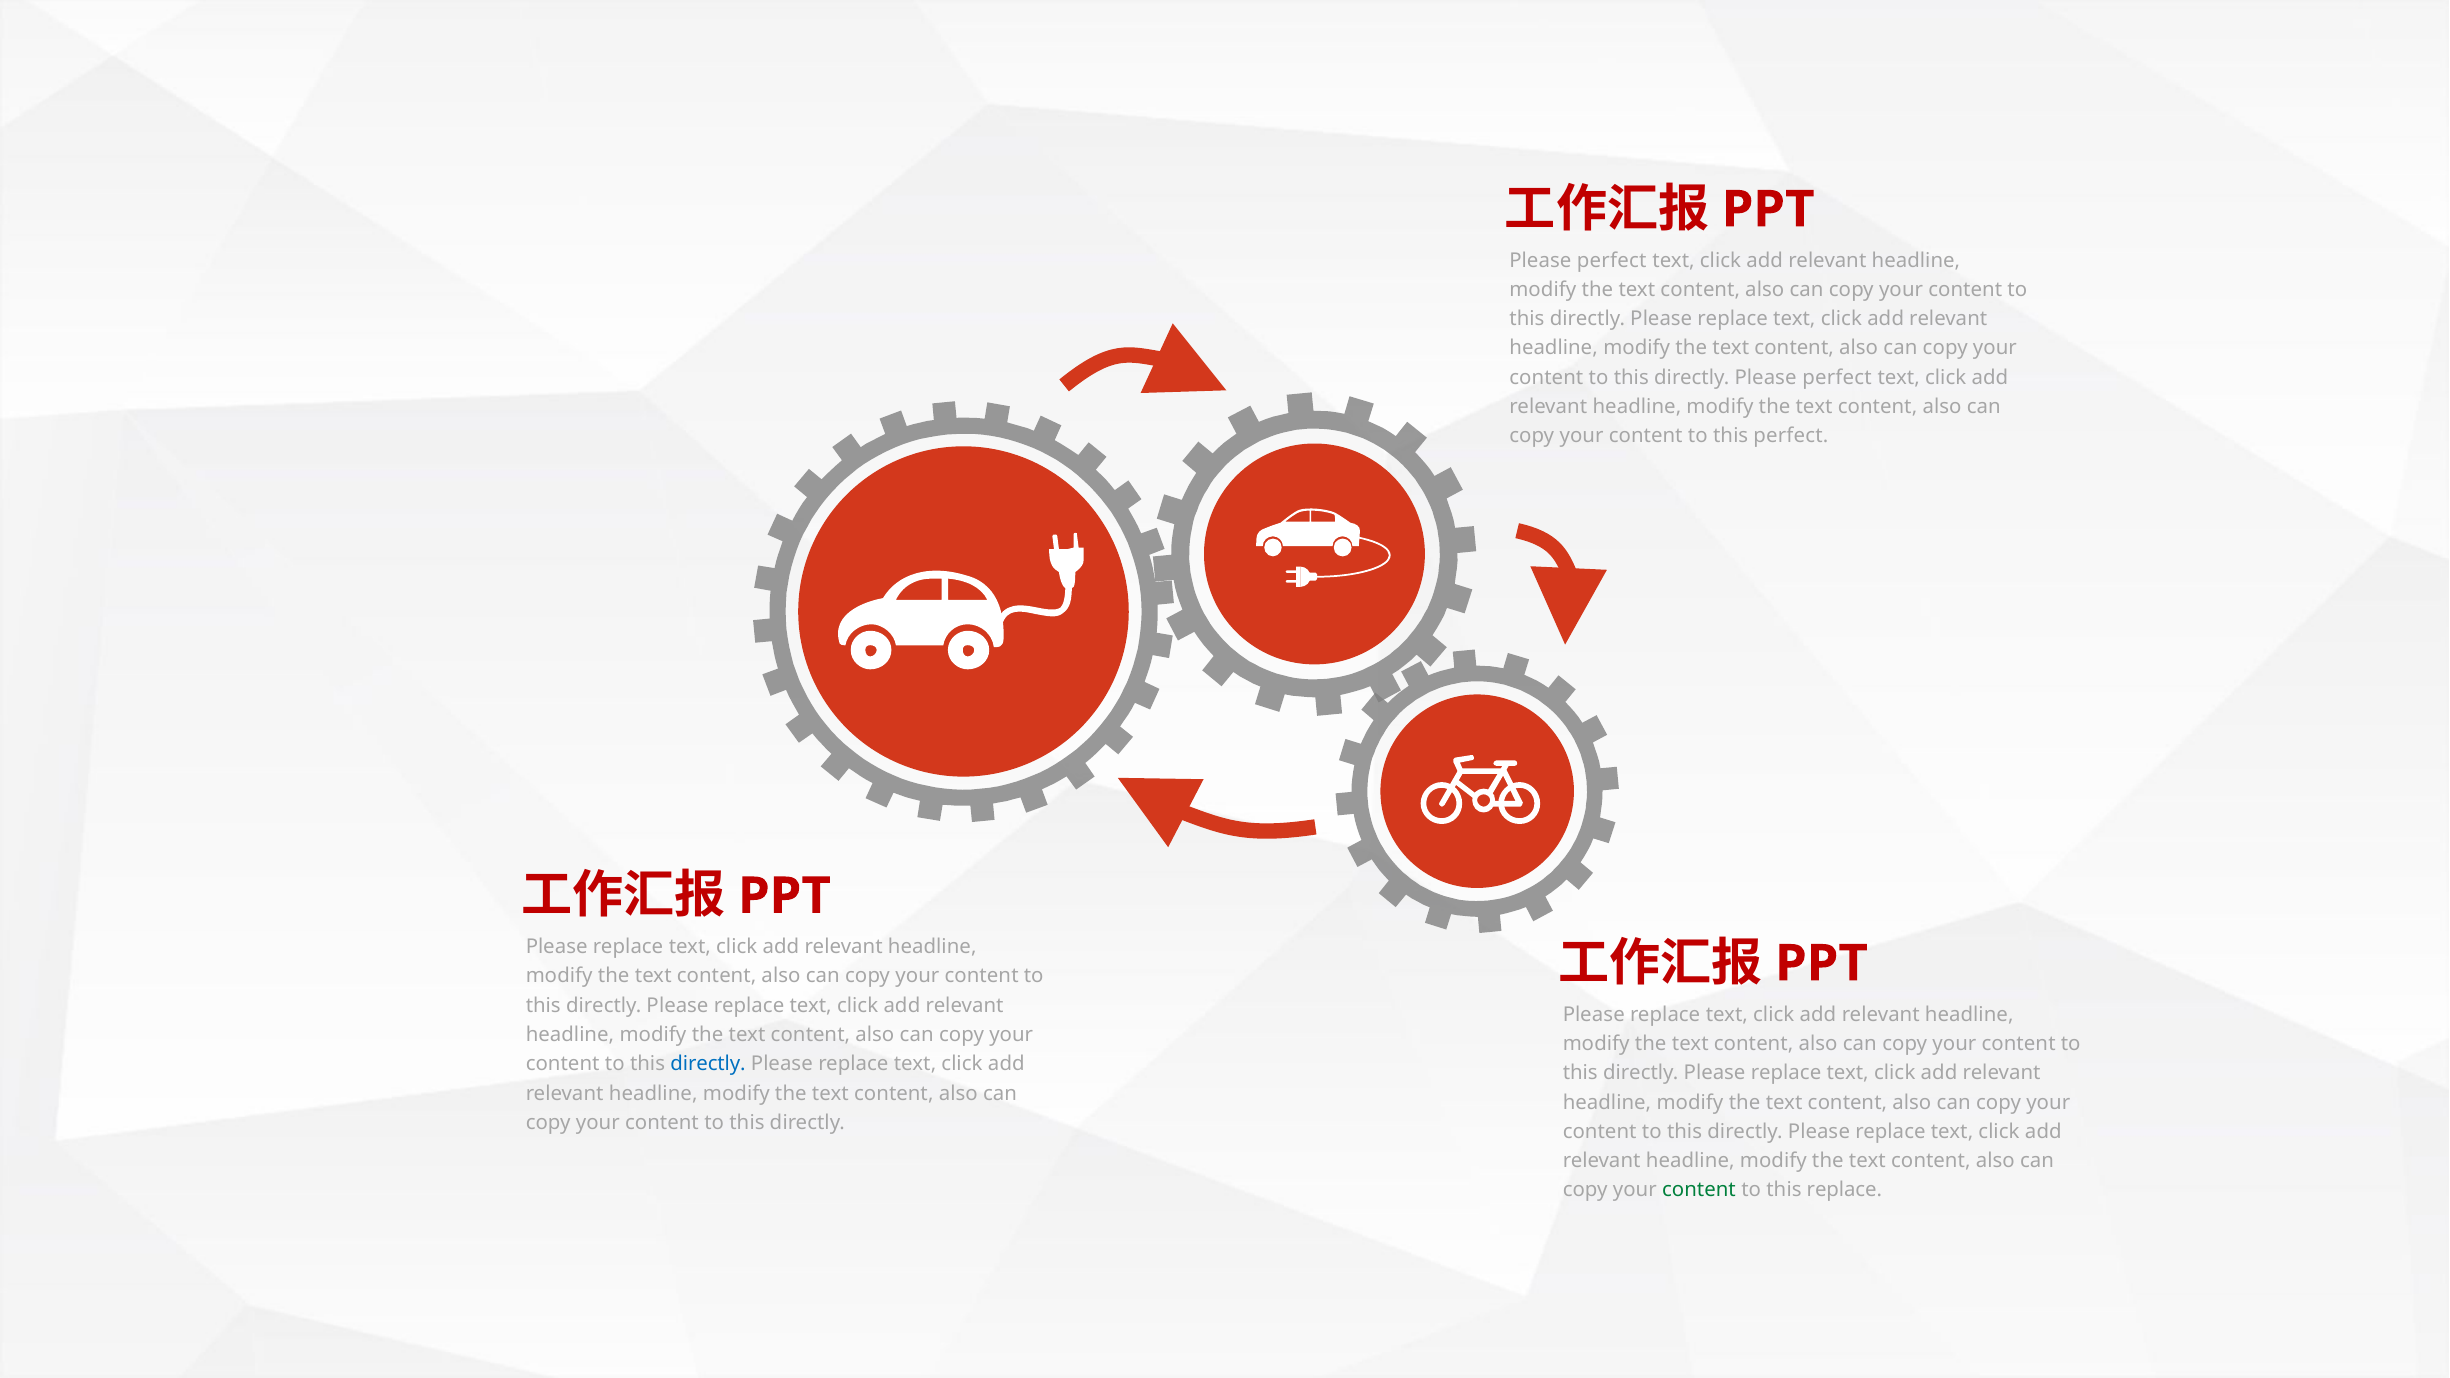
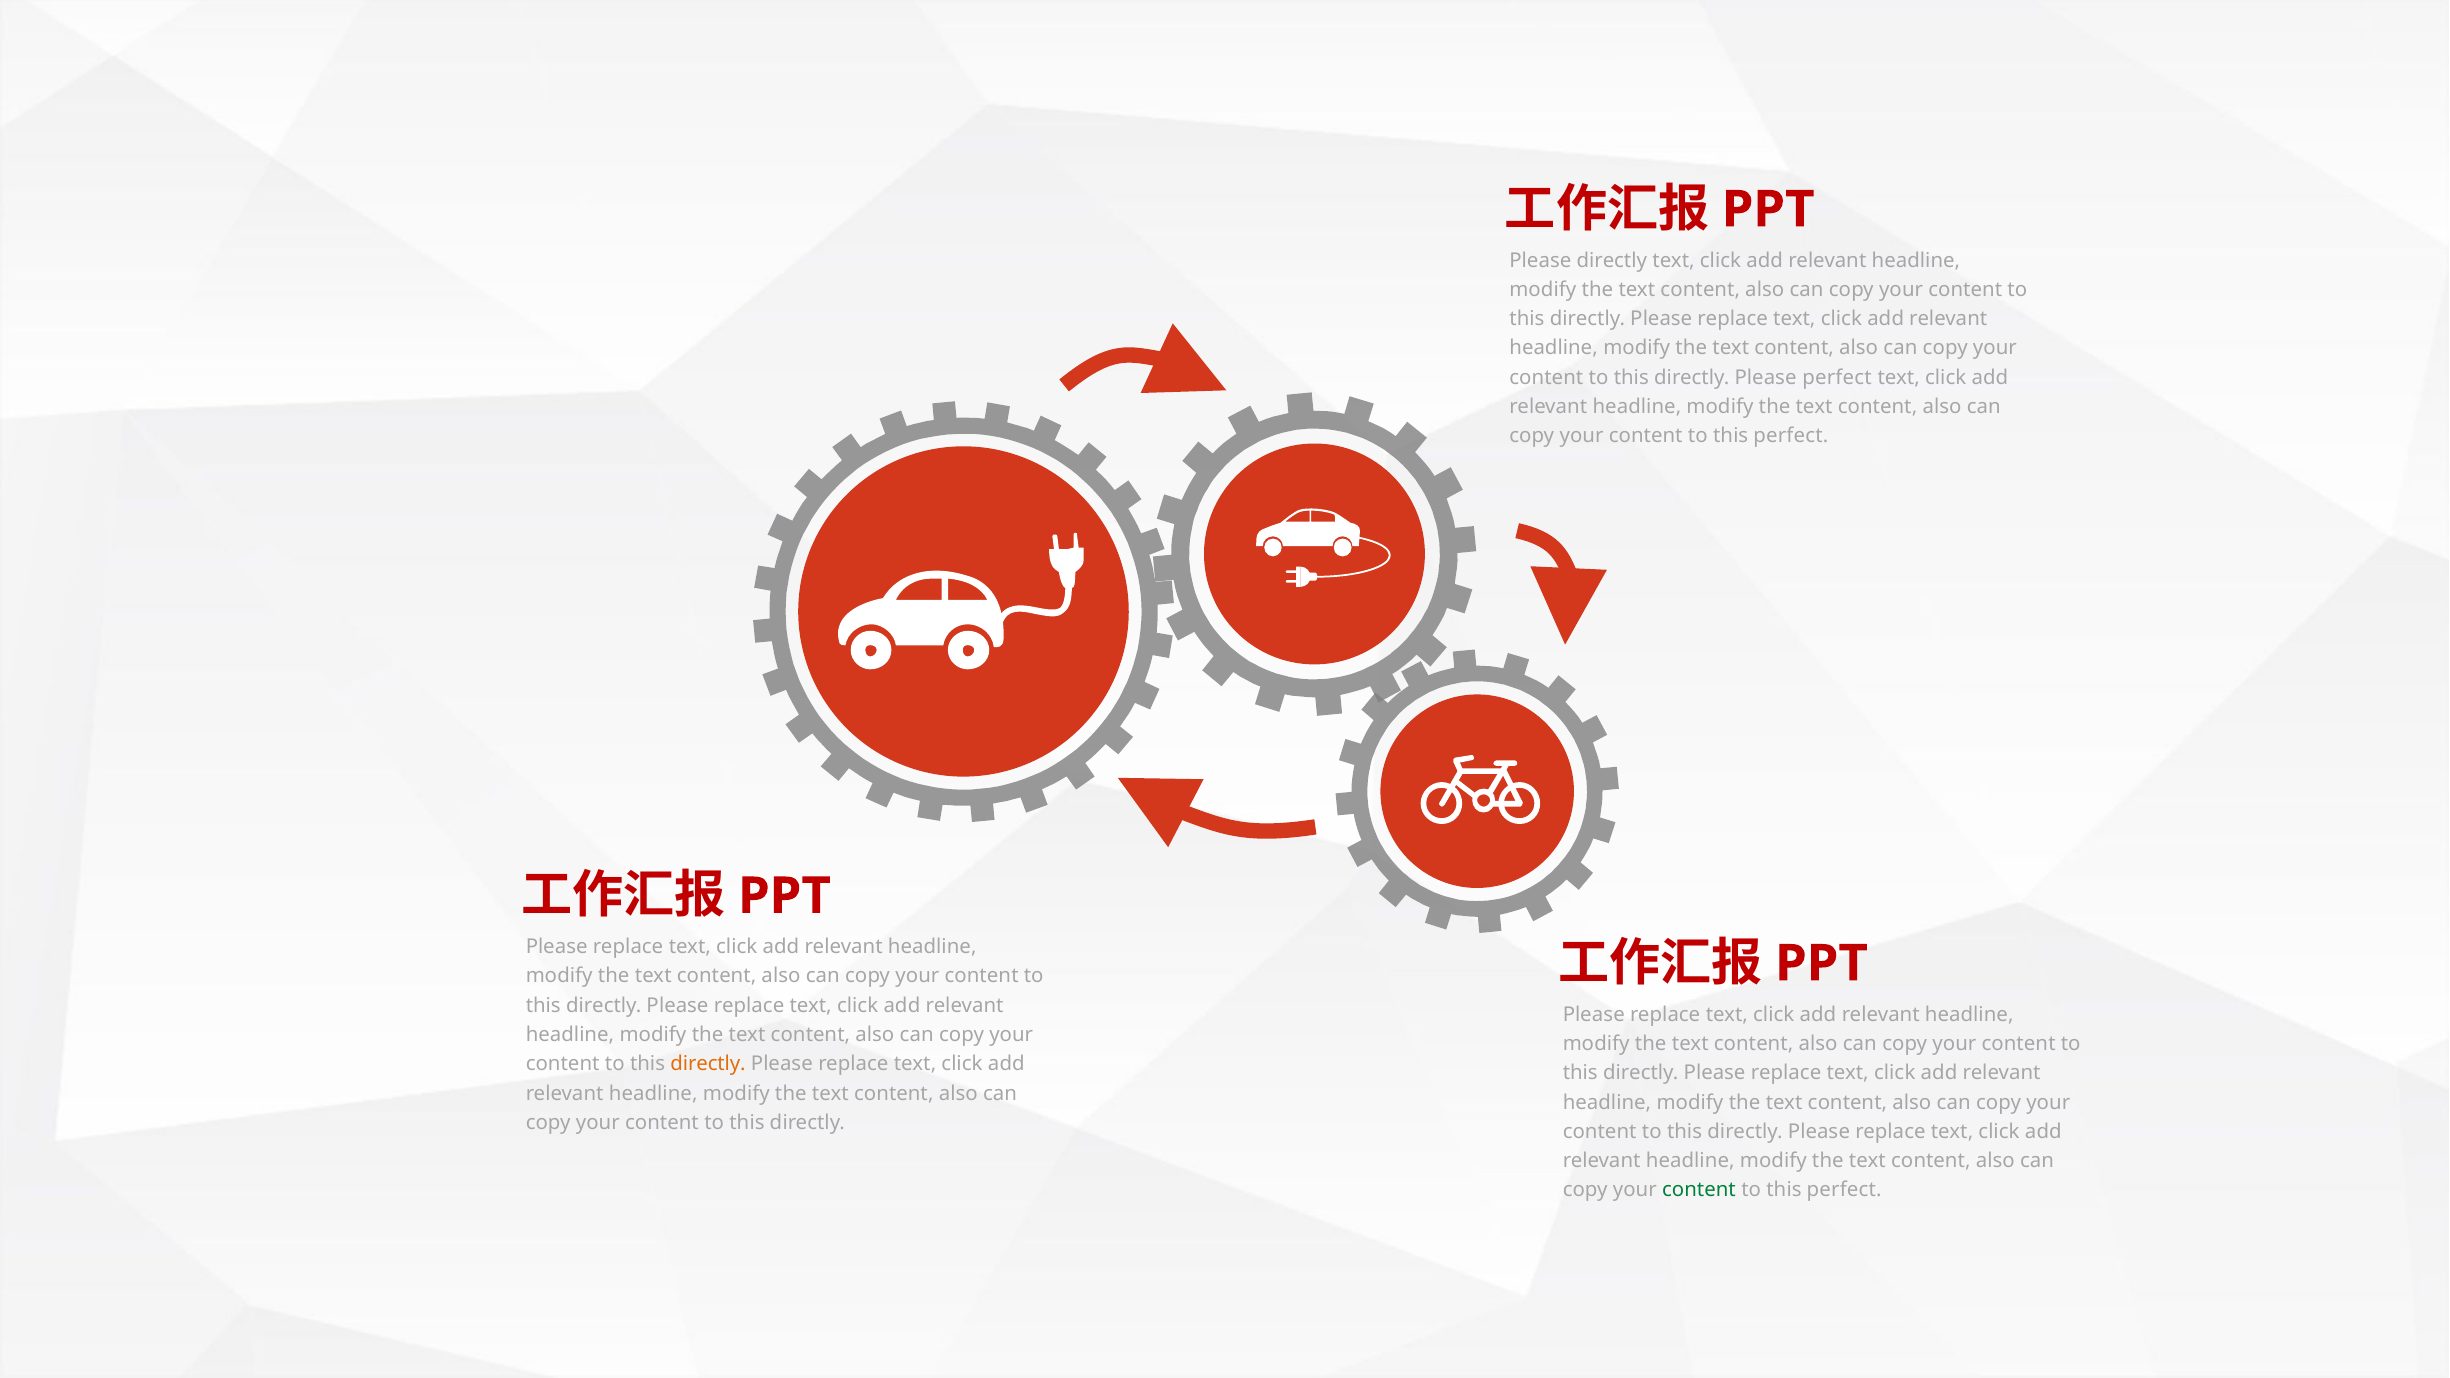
perfect: perfect -> directly (1612, 260)
directly colour: blue -> orange (708, 1064)
replace: replace -> perfect (1844, 1190)
